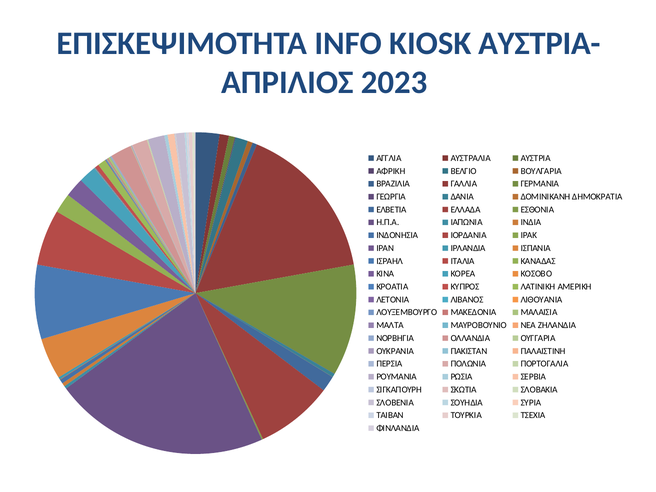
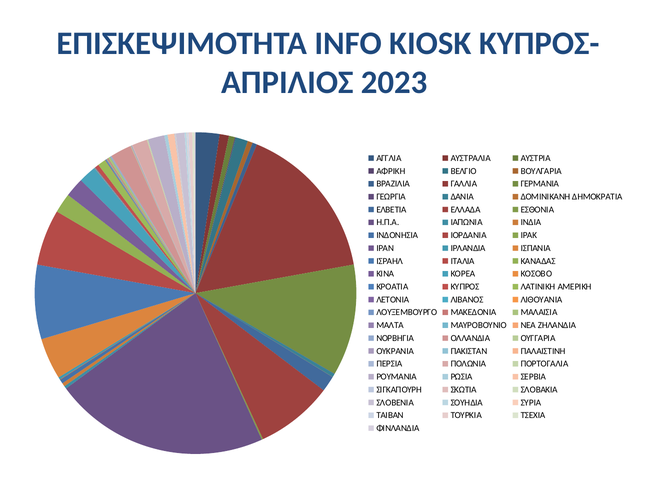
ΑΥΣΤΡΙΑ-: ΑΥΣΤΡΙΑ- -> ΚΥΠΡΟΣ- (539, 43)
